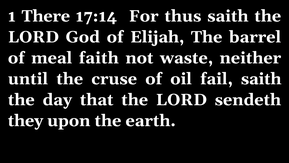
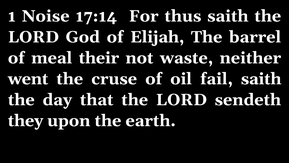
There: There -> Noise (46, 16)
faith: faith -> their (99, 58)
until: until -> went (28, 79)
